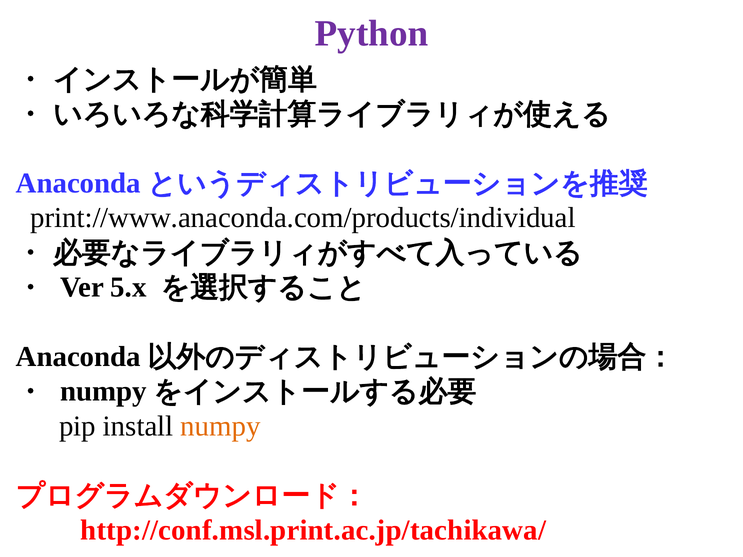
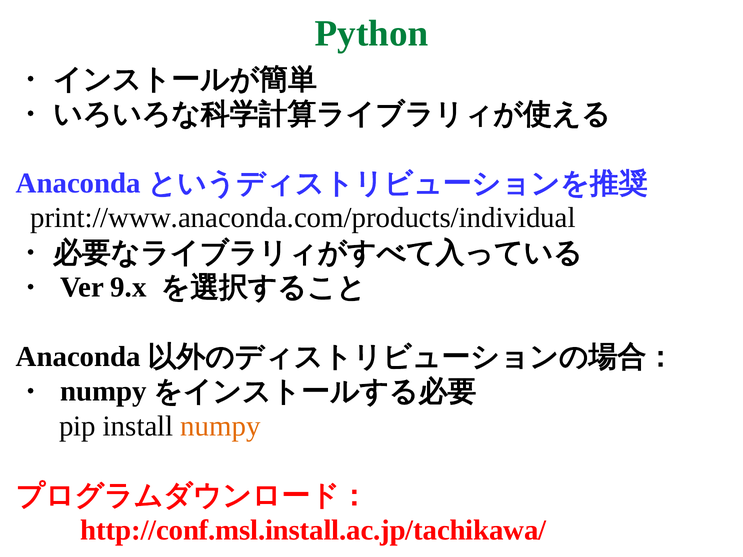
Python colour: purple -> green (372, 34)
5.x: 5.x -> 9.x (129, 287)
http://conf.msl.print.ac.jp/tachikawa/: http://conf.msl.print.ac.jp/tachikawa/ -> http://conf.msl.install.ac.jp/tachikawa/ (313, 530)
